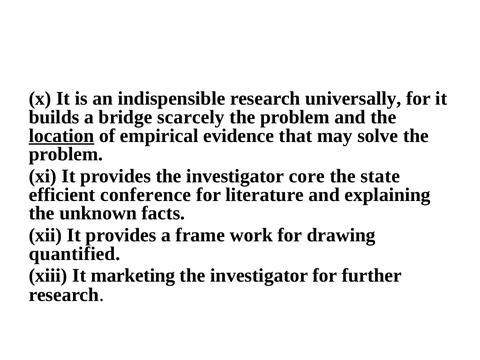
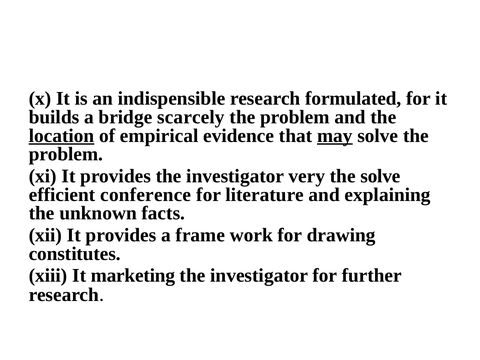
universally: universally -> formulated (353, 99)
may underline: none -> present (335, 136)
core: core -> very (307, 176)
the state: state -> solve (380, 176)
quantified: quantified -> constitutes (75, 254)
